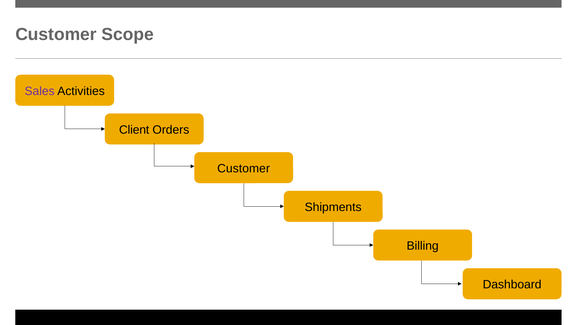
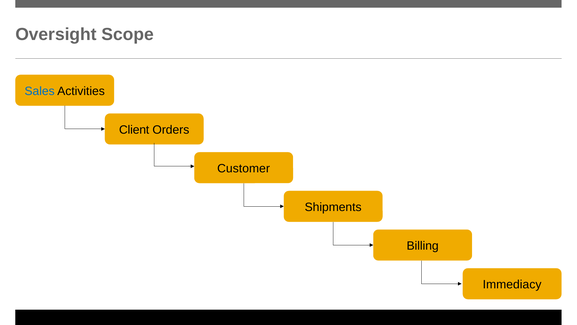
Customer: Customer -> Oversight (56, 34)
Sales colour: purple -> blue (40, 91)
Dashboard: Dashboard -> Immediacy (512, 284)
